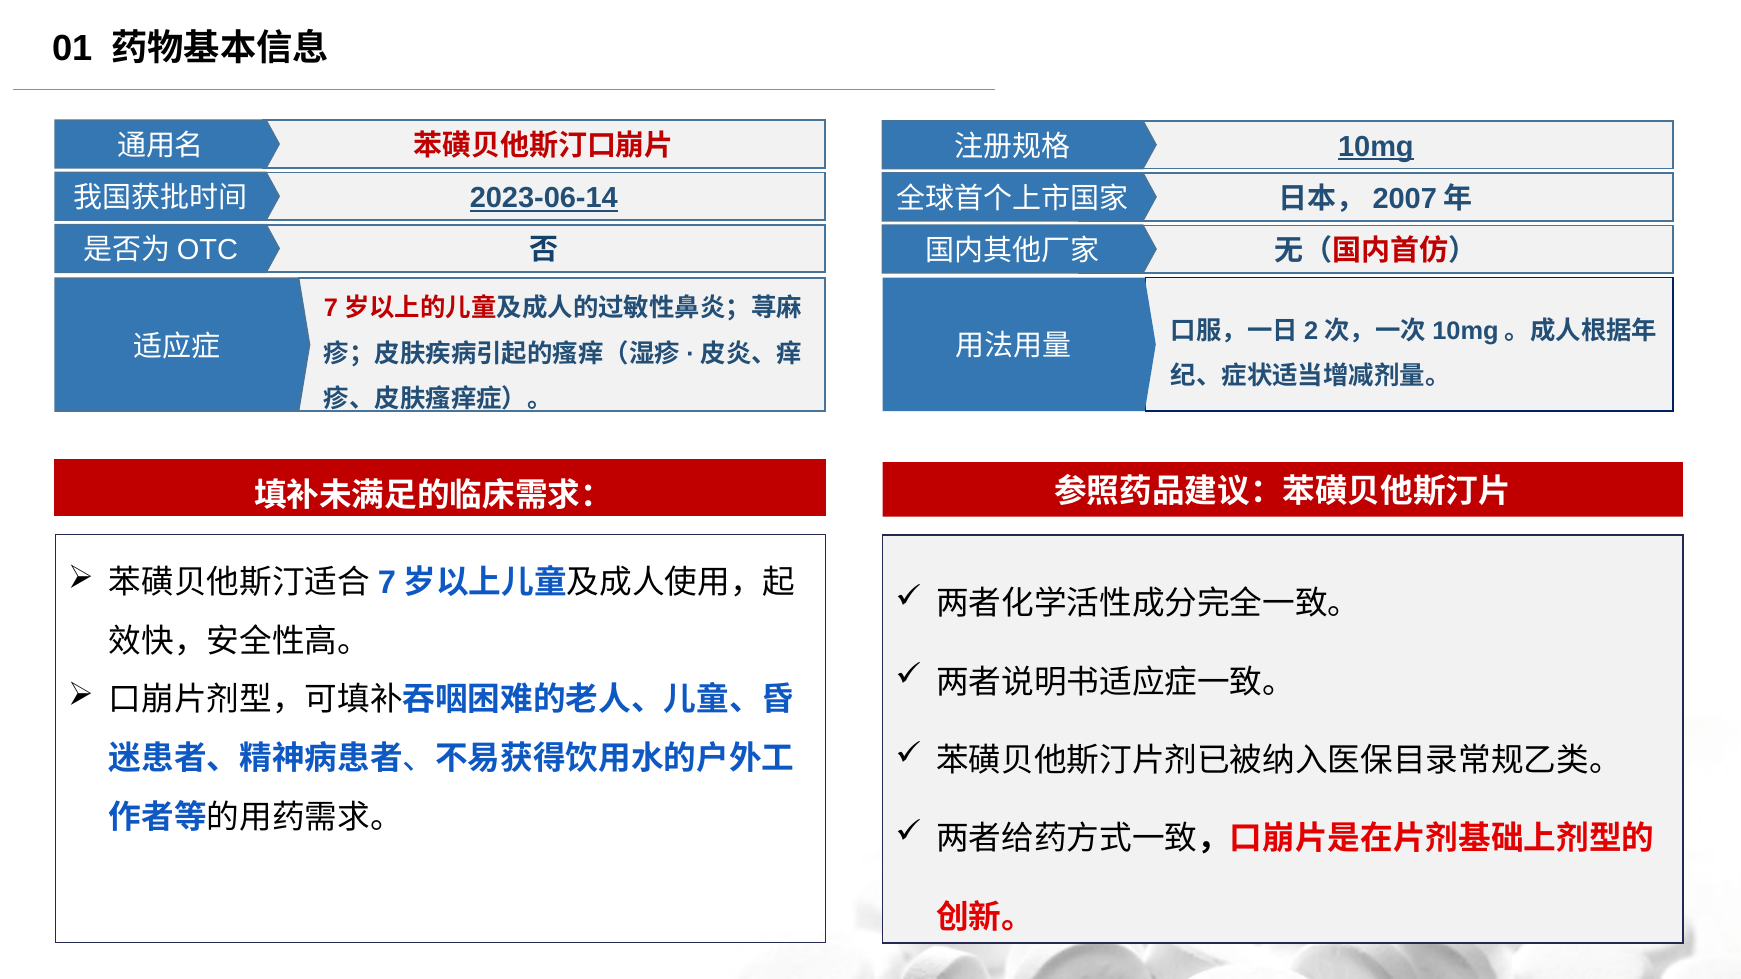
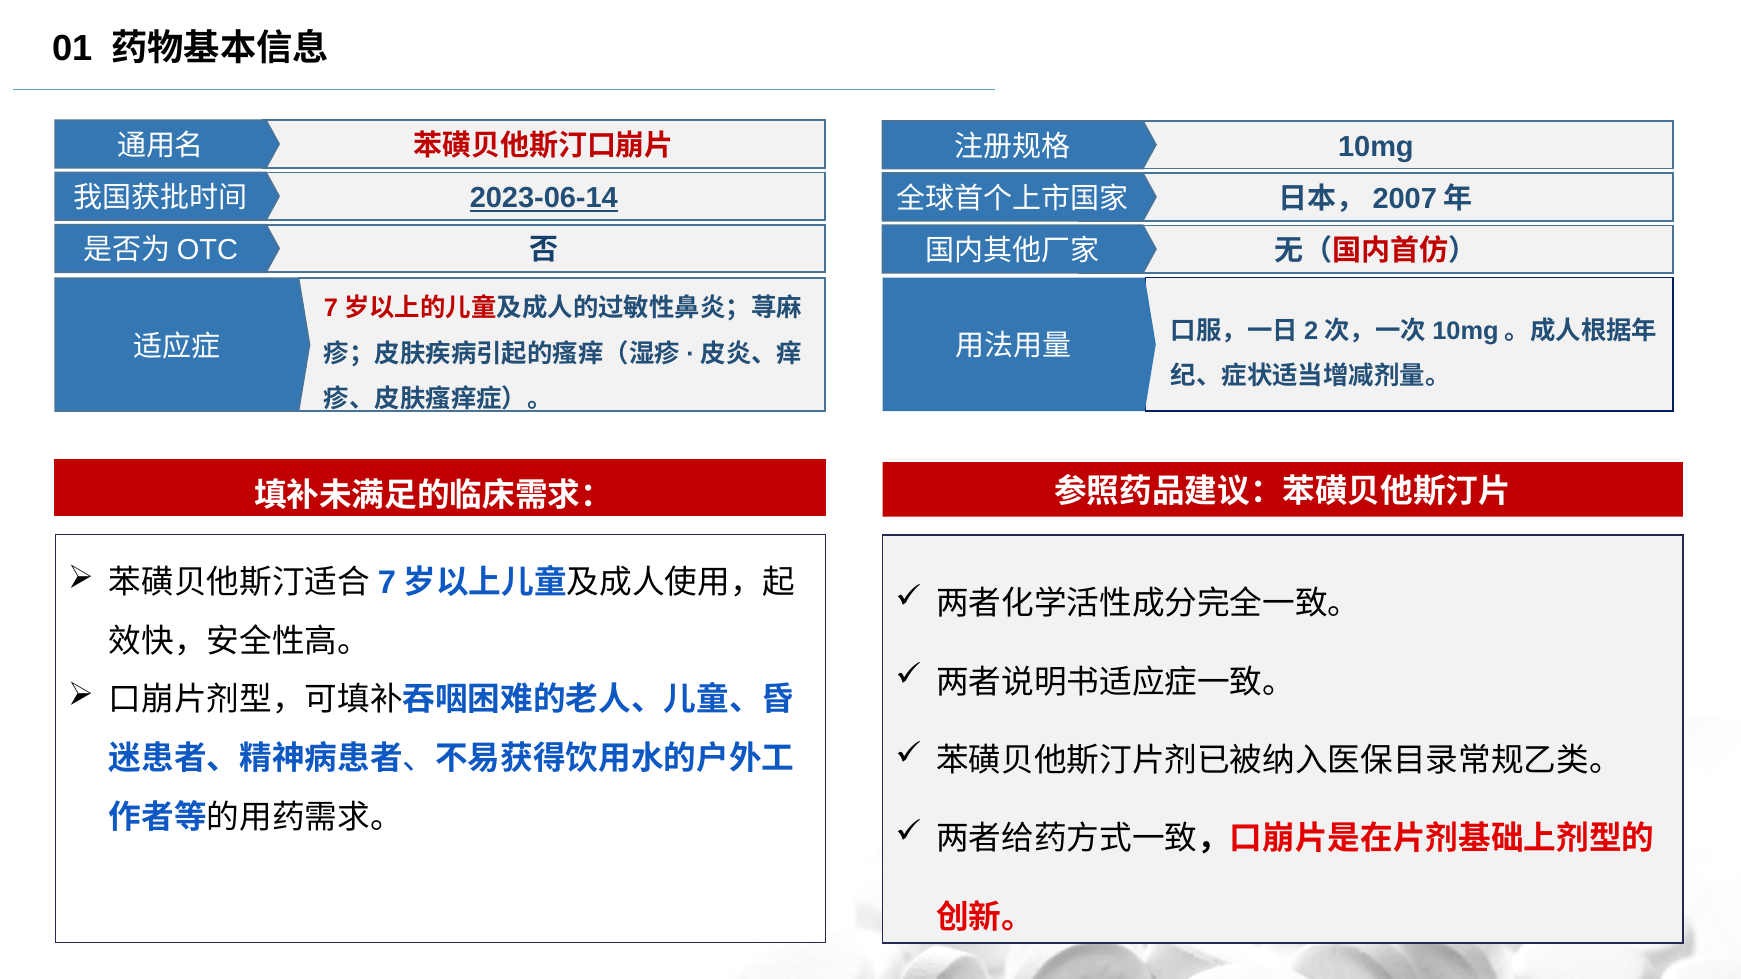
10mg underline: present -> none (1376, 147)
